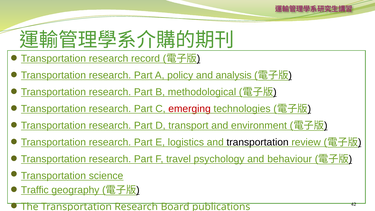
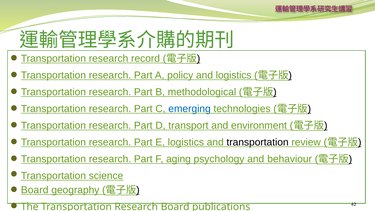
and analysis: analysis -> logistics (234, 75)
emerging colour: red -> blue (190, 109)
travel: travel -> aging (178, 159)
Traffic: Traffic -> Board (35, 190)
